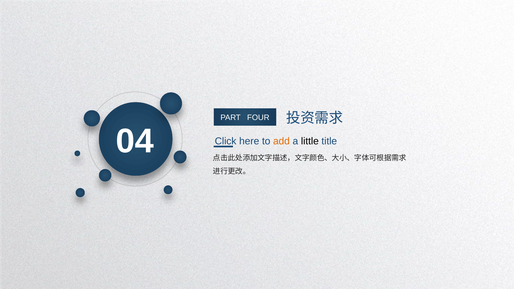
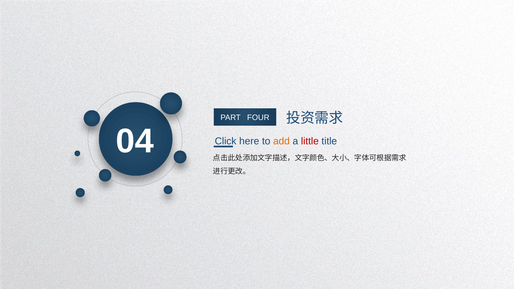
little colour: black -> red (310, 141)
